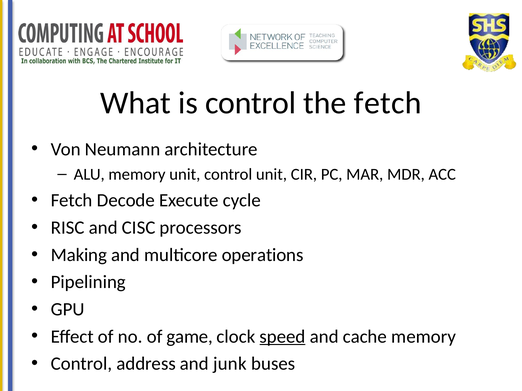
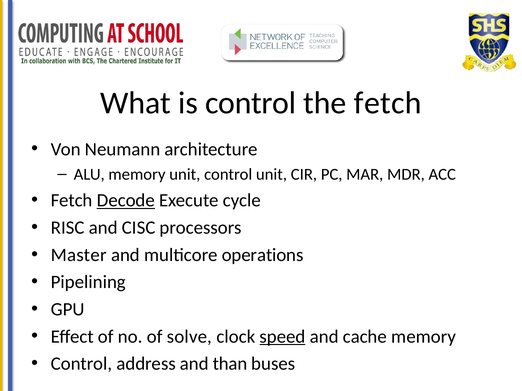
Decode underline: none -> present (126, 201)
Making: Making -> Master (79, 255)
game: game -> solve (189, 337)
junk: junk -> than (230, 364)
